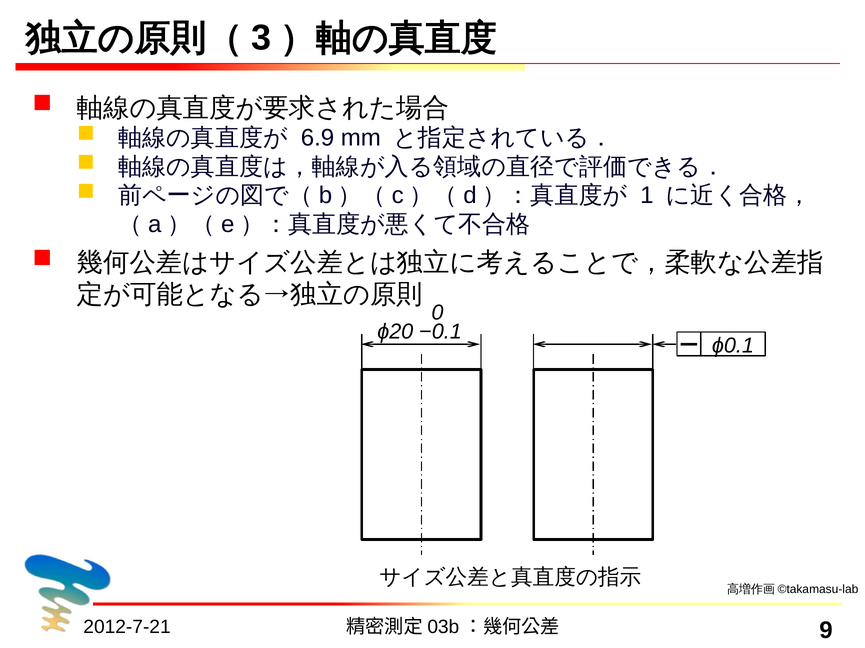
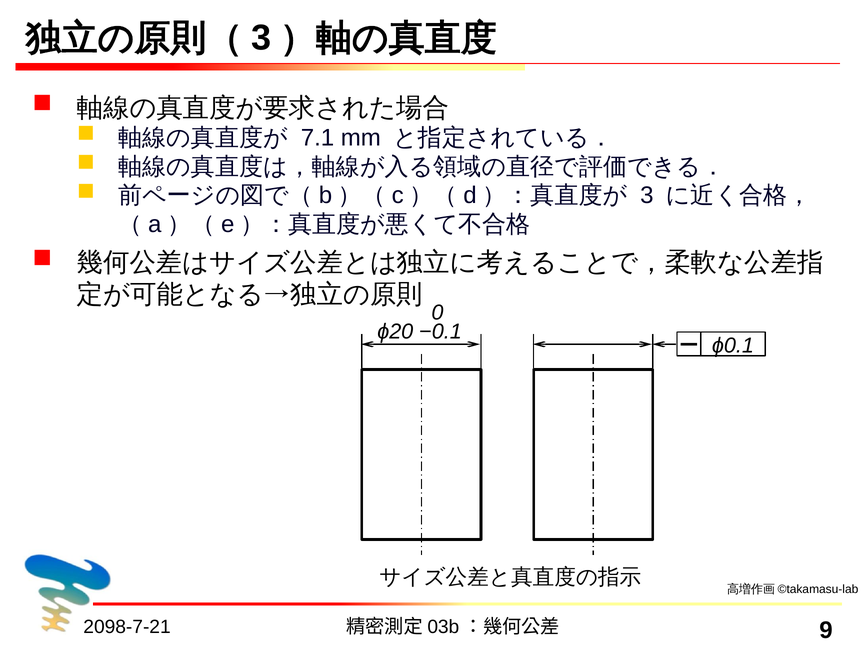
6.9: 6.9 -> 7.1 (317, 138)
1: 1 -> 3 (647, 196)
2012-7-21: 2012-7-21 -> 2098-7-21 (127, 628)
